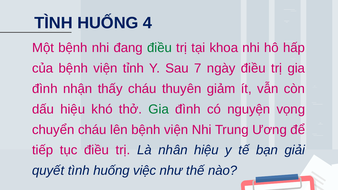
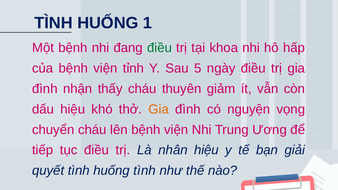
4: 4 -> 1 (148, 23)
7: 7 -> 5 (198, 68)
Gia colour: green -> orange (159, 109)
huống việc: việc -> tình (145, 171)
